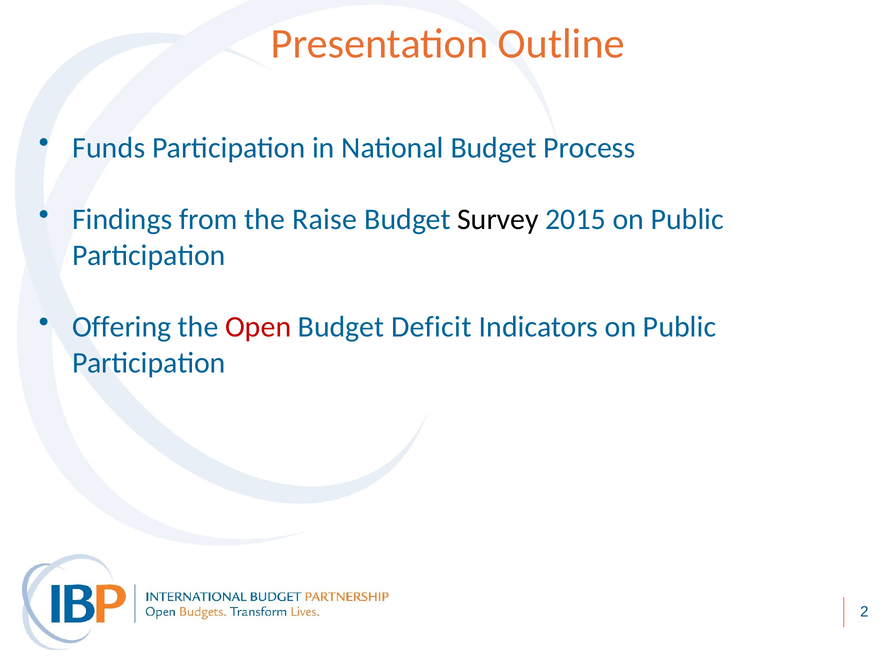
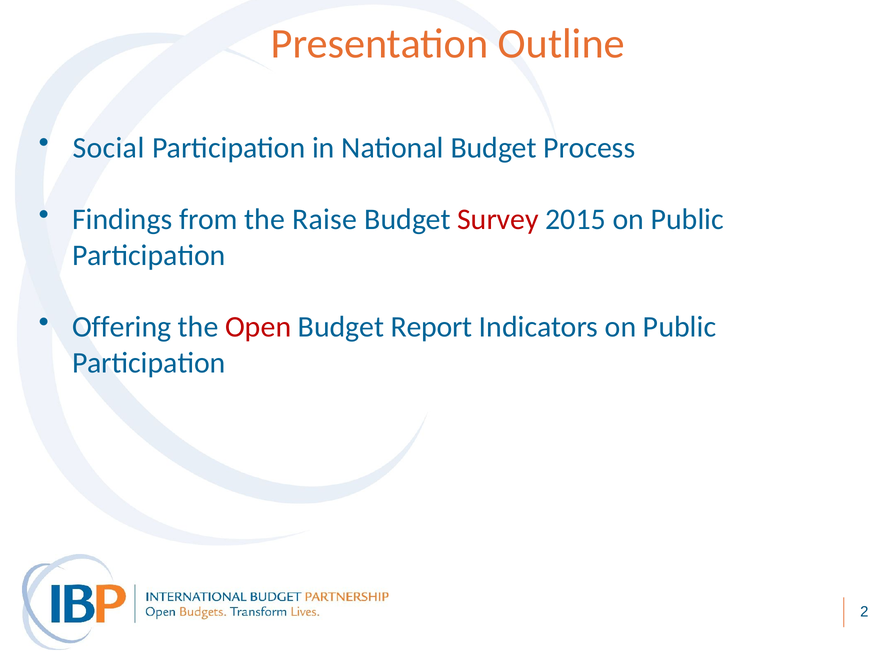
Funds: Funds -> Social (109, 148)
Survey colour: black -> red (498, 220)
Deficit: Deficit -> Report (432, 327)
